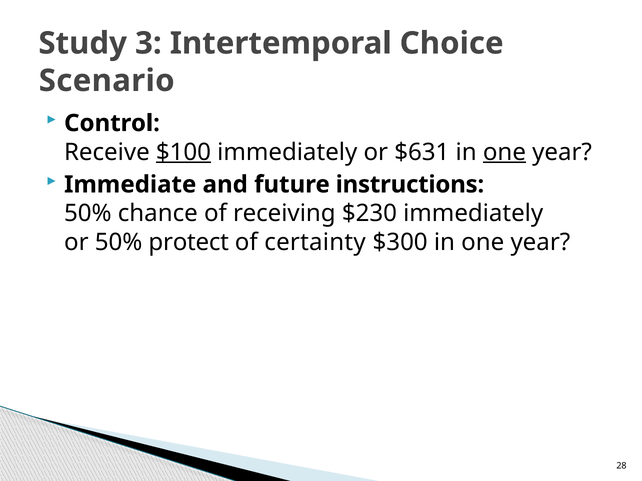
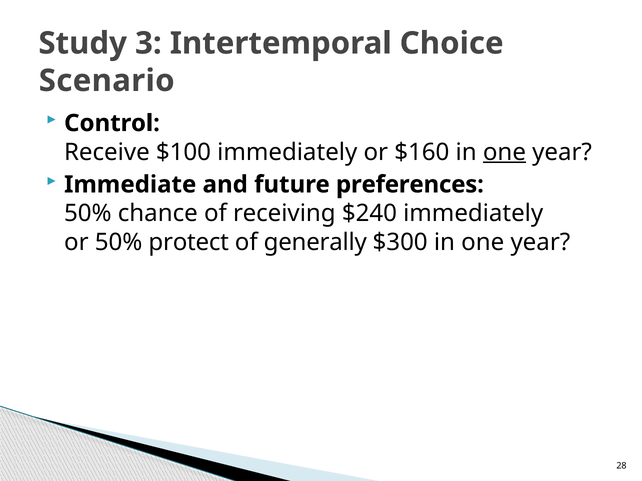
$100 underline: present -> none (183, 152)
$631: $631 -> $160 (422, 152)
instructions: instructions -> preferences (410, 185)
$230: $230 -> $240 (369, 214)
certainty: certainty -> generally (315, 243)
